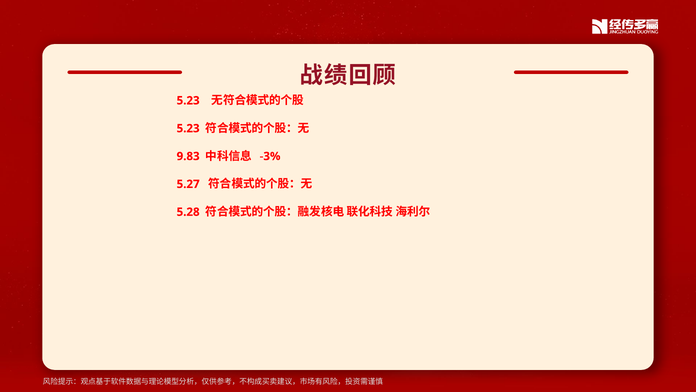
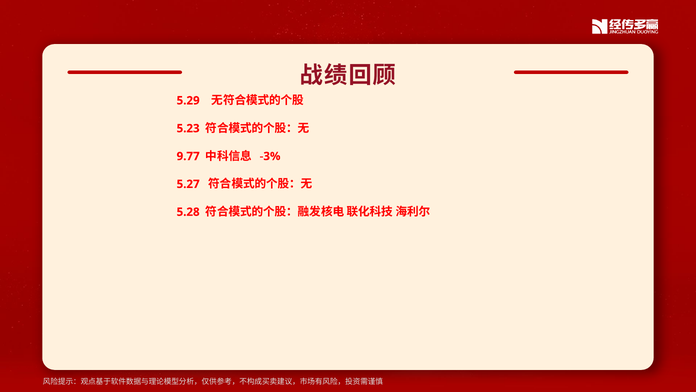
5.23: 5.23 -> 5.29 (188, 100)
9.83: 9.83 -> 9.77 (188, 156)
